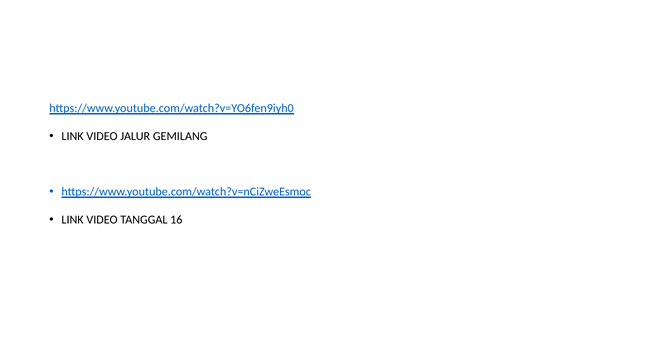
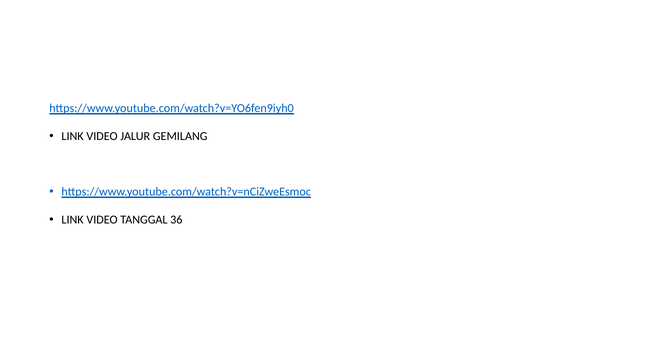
16: 16 -> 36 (176, 220)
